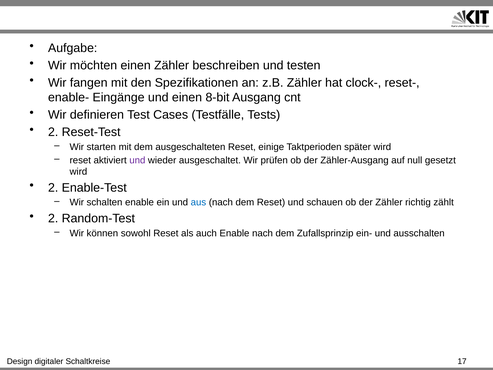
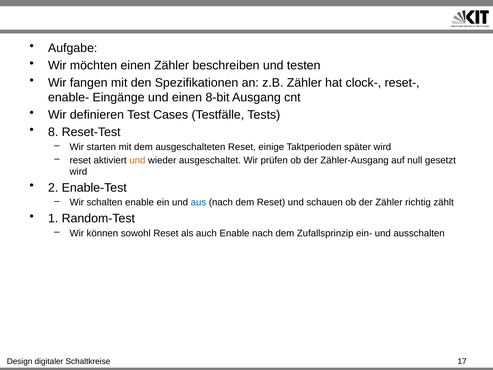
2: 2 -> 8 (53, 132)
und colour: purple -> orange (137, 160)
2: 2 -> 1 (53, 218)
